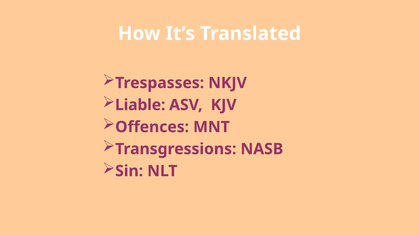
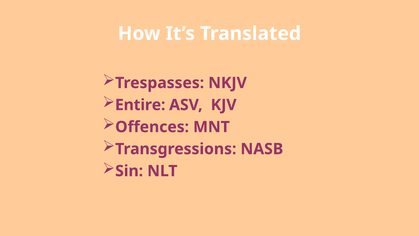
Liable: Liable -> Entire (140, 105)
